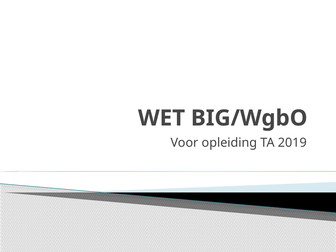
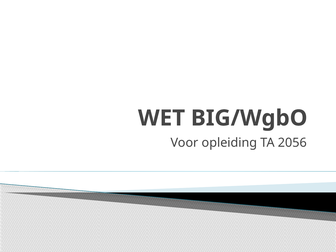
2019: 2019 -> 2056 (292, 143)
